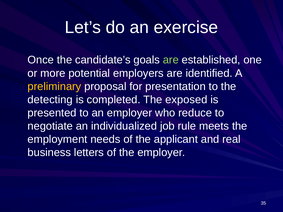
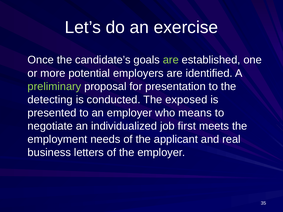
preliminary colour: yellow -> light green (54, 87)
completed: completed -> conducted (114, 100)
reduce: reduce -> means (195, 113)
rule: rule -> first (187, 126)
